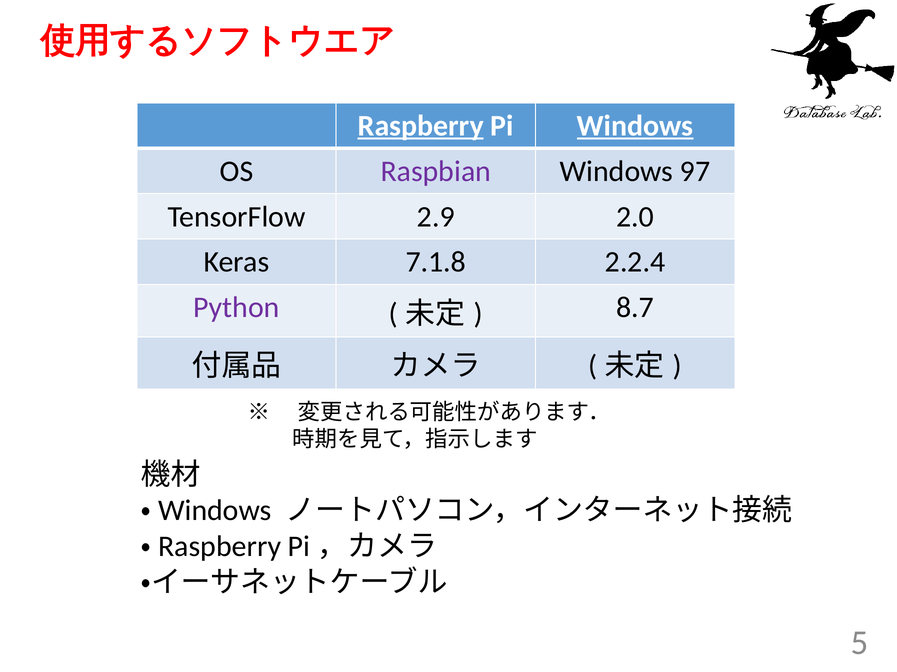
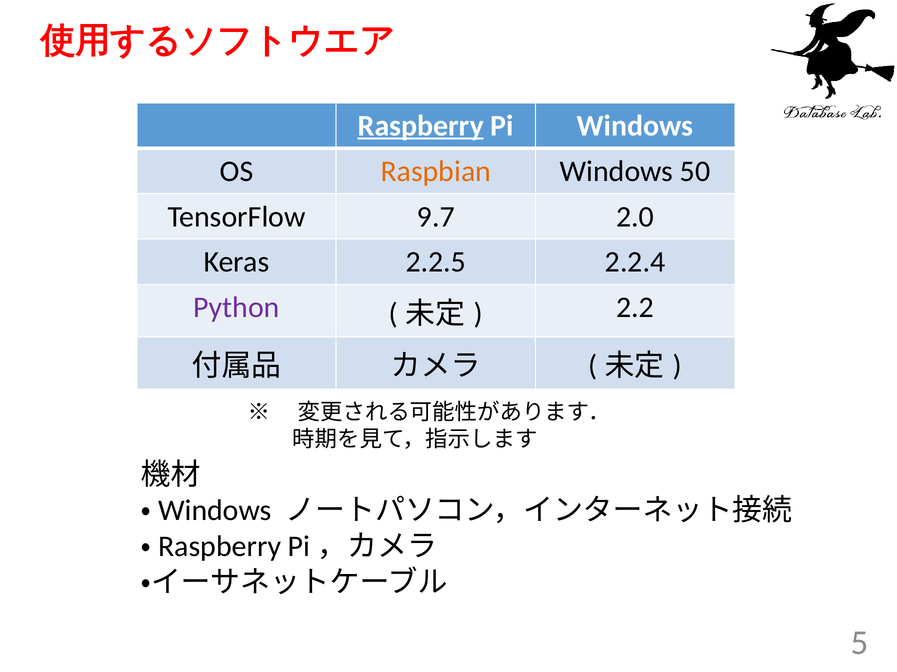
Windows underline: present -> none (635, 126)
Raspbian colour: purple -> orange (436, 171)
97: 97 -> 50 (695, 171)
2.9: 2.9 -> 9.7 (436, 217)
7.1.8: 7.1.8 -> 2.2.5 (436, 262)
8.7: 8.7 -> 2.2 (635, 308)
